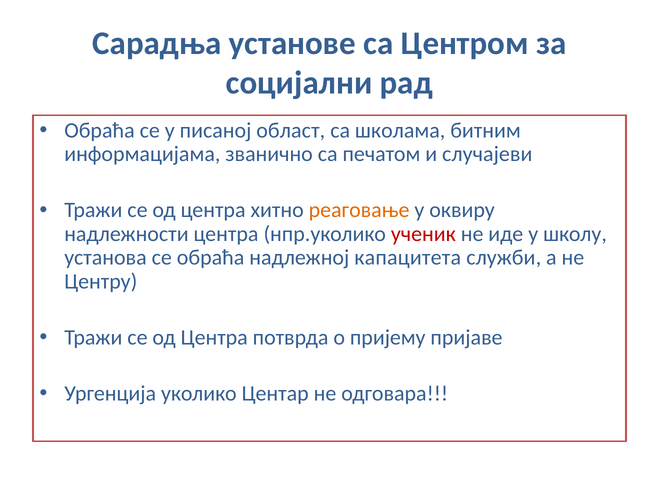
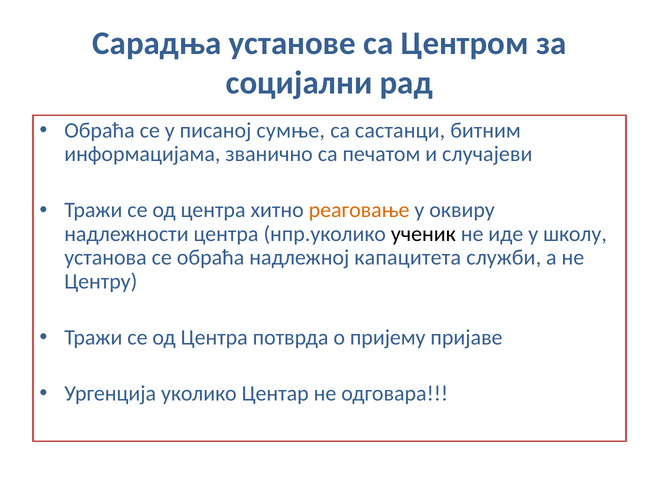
област: област -> сумње (291, 130)
школама: школама -> састанци (400, 130)
ученик colour: red -> black (423, 234)
